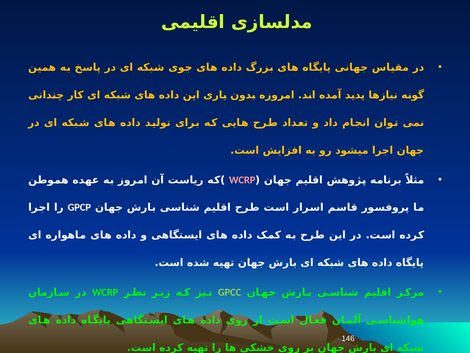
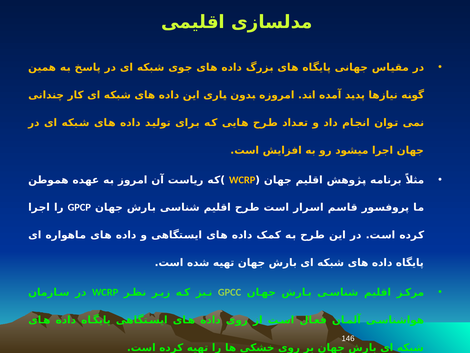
WCRP colour: pink -> yellow (242, 180)
